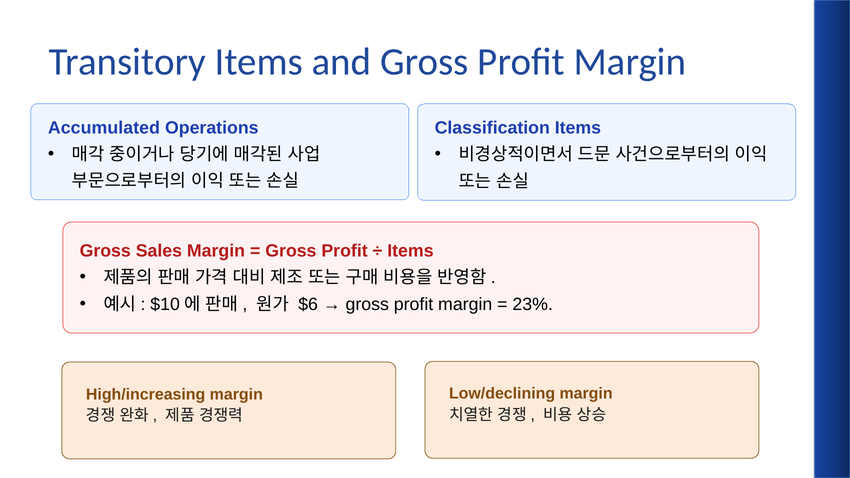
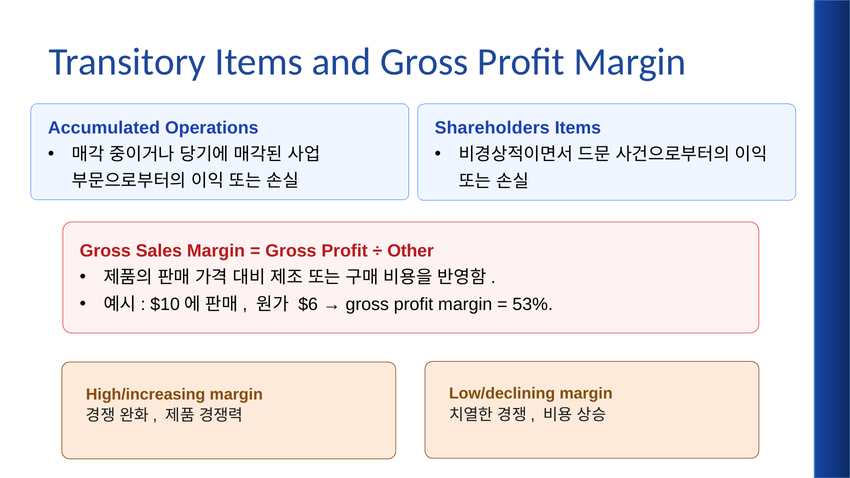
Classification: Classification -> Shareholders (492, 128)
Items: Items -> Other (411, 251)
23%: 23% -> 53% (533, 304)
